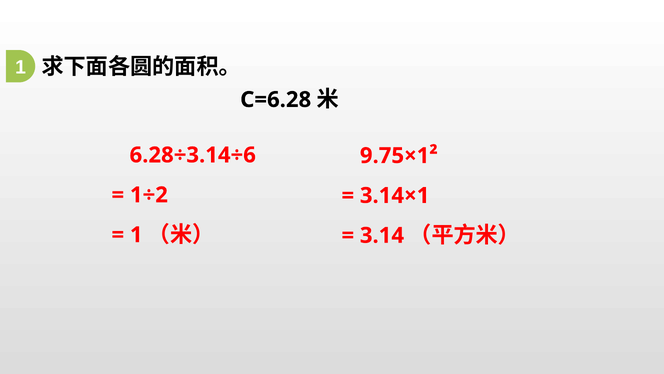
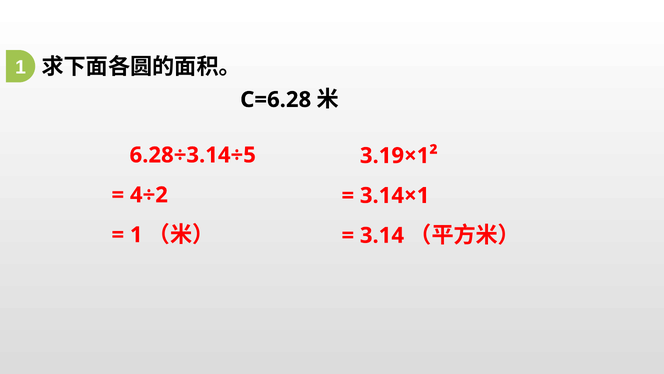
6.28÷3.14÷6: 6.28÷3.14÷6 -> 6.28÷3.14÷5 (193, 155)
9.75×1²: 9.75×1² -> 3.19×1² (399, 155)
1÷2: 1÷2 -> 4÷2 (149, 195)
